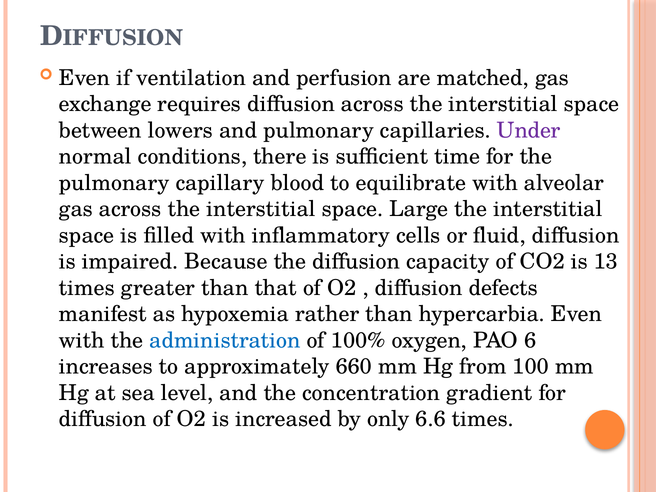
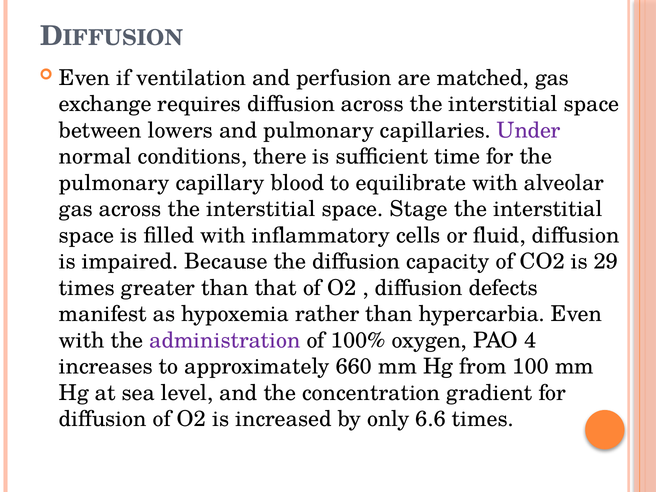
Large: Large -> Stage (419, 209)
13: 13 -> 29 (606, 262)
administration colour: blue -> purple (225, 340)
6: 6 -> 4 (530, 340)
